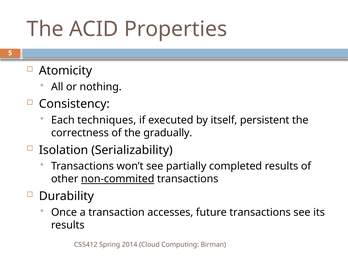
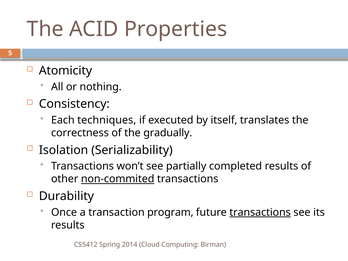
persistent: persistent -> translates (265, 120)
accesses: accesses -> program (170, 212)
transactions underline: none -> present (260, 212)
